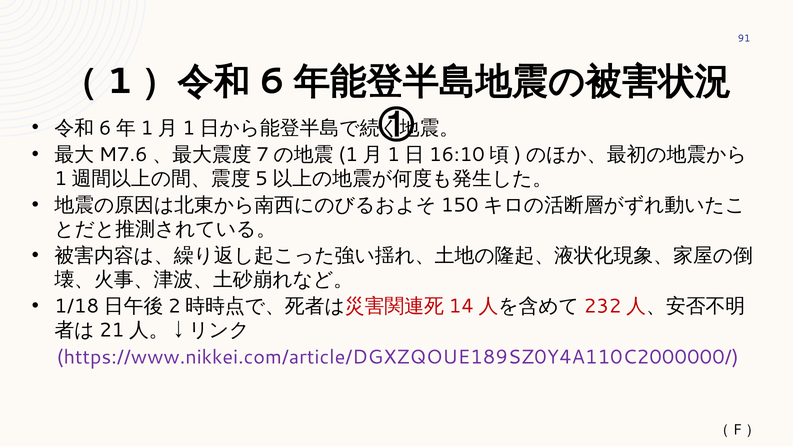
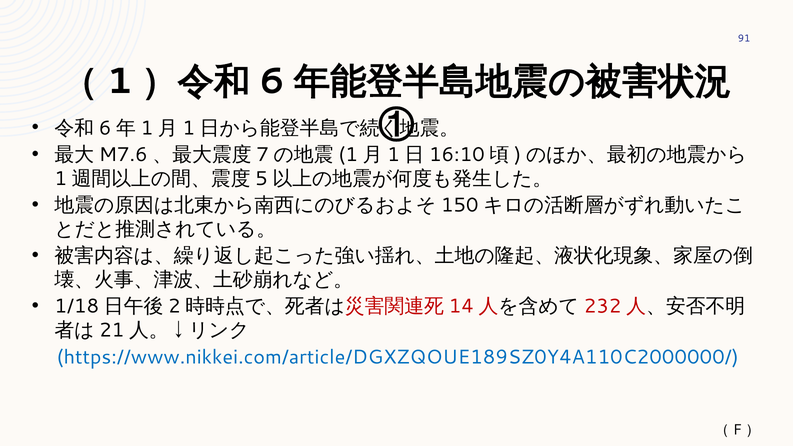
https://www.nikkei.com/article/DGXZQOUE189SZ0Y4A110C2000000/ colour: purple -> blue (398, 357)
